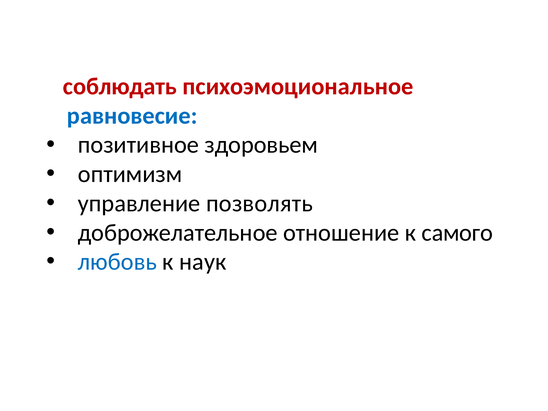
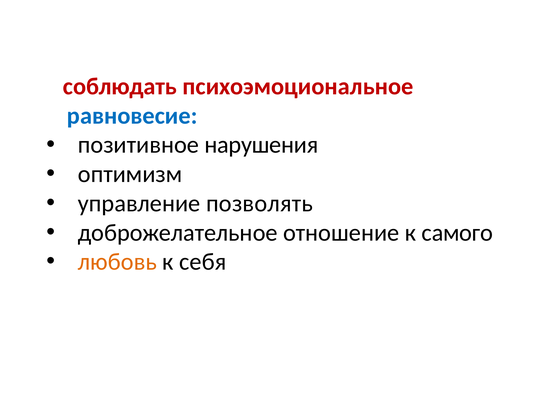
здоровьем: здоровьем -> нарушения (261, 145)
любовь colour: blue -> orange (117, 262)
наук: наук -> себя (203, 262)
